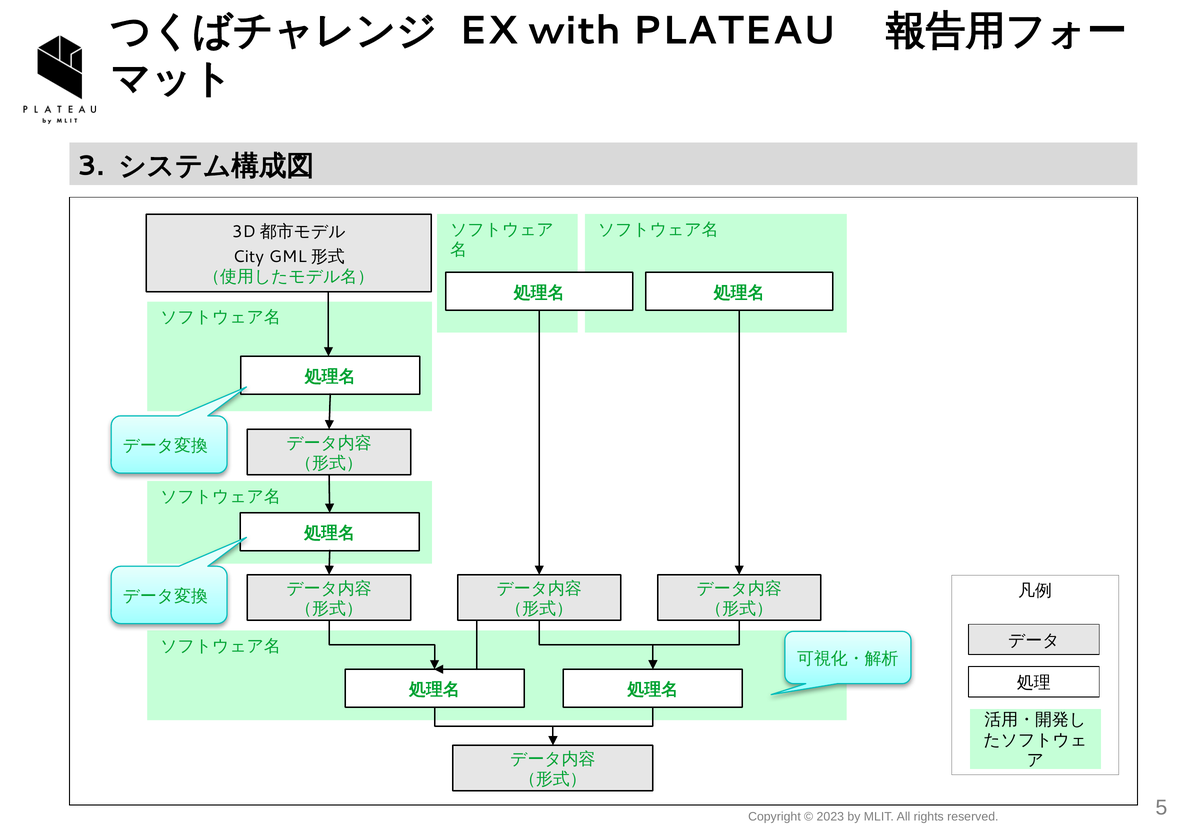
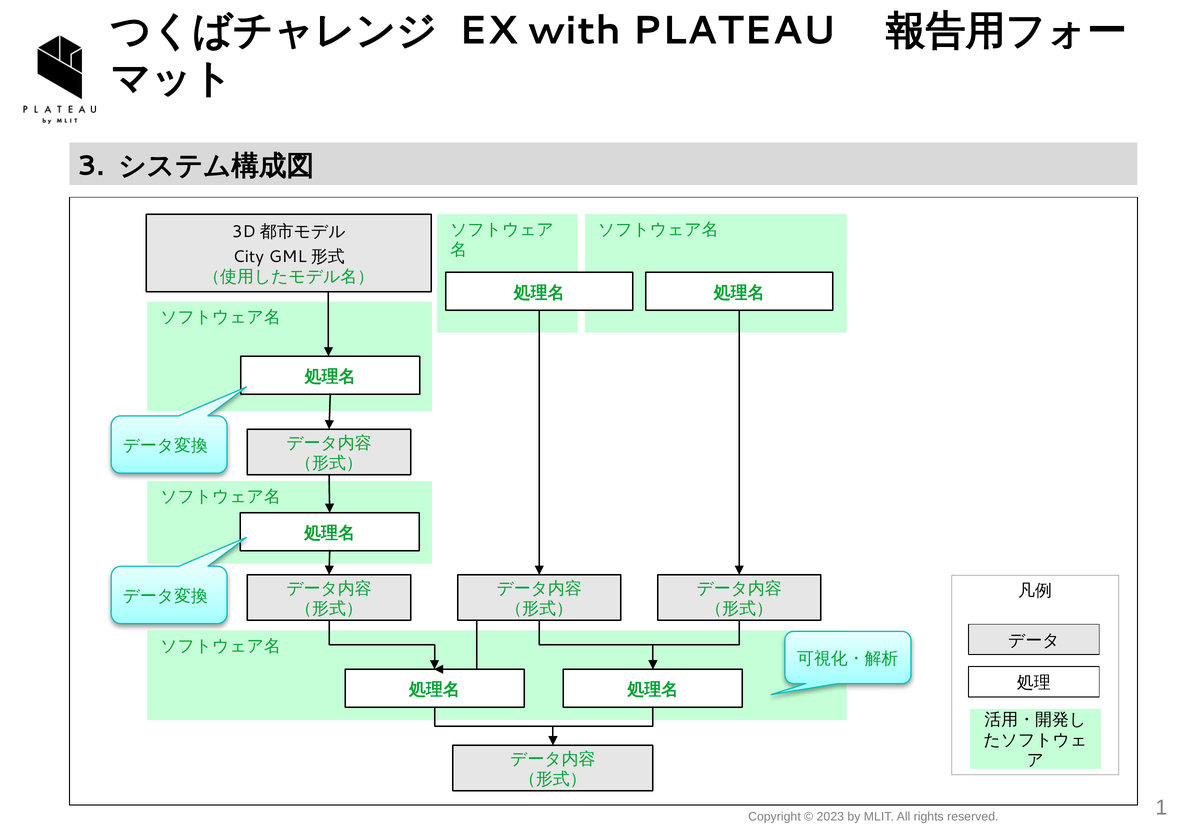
5: 5 -> 1 (1161, 808)
